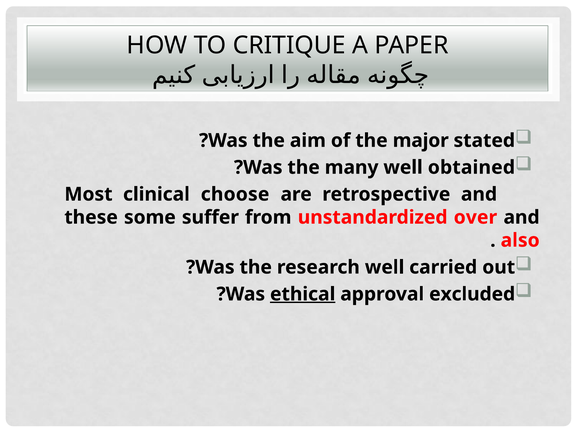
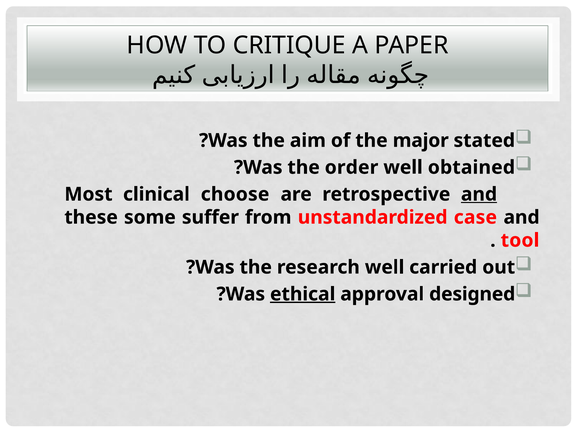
many: many -> order (352, 168)
and underline: none -> present (479, 195)
over: over -> case (475, 218)
also: also -> tool (520, 241)
excluded: excluded -> designed (472, 295)
